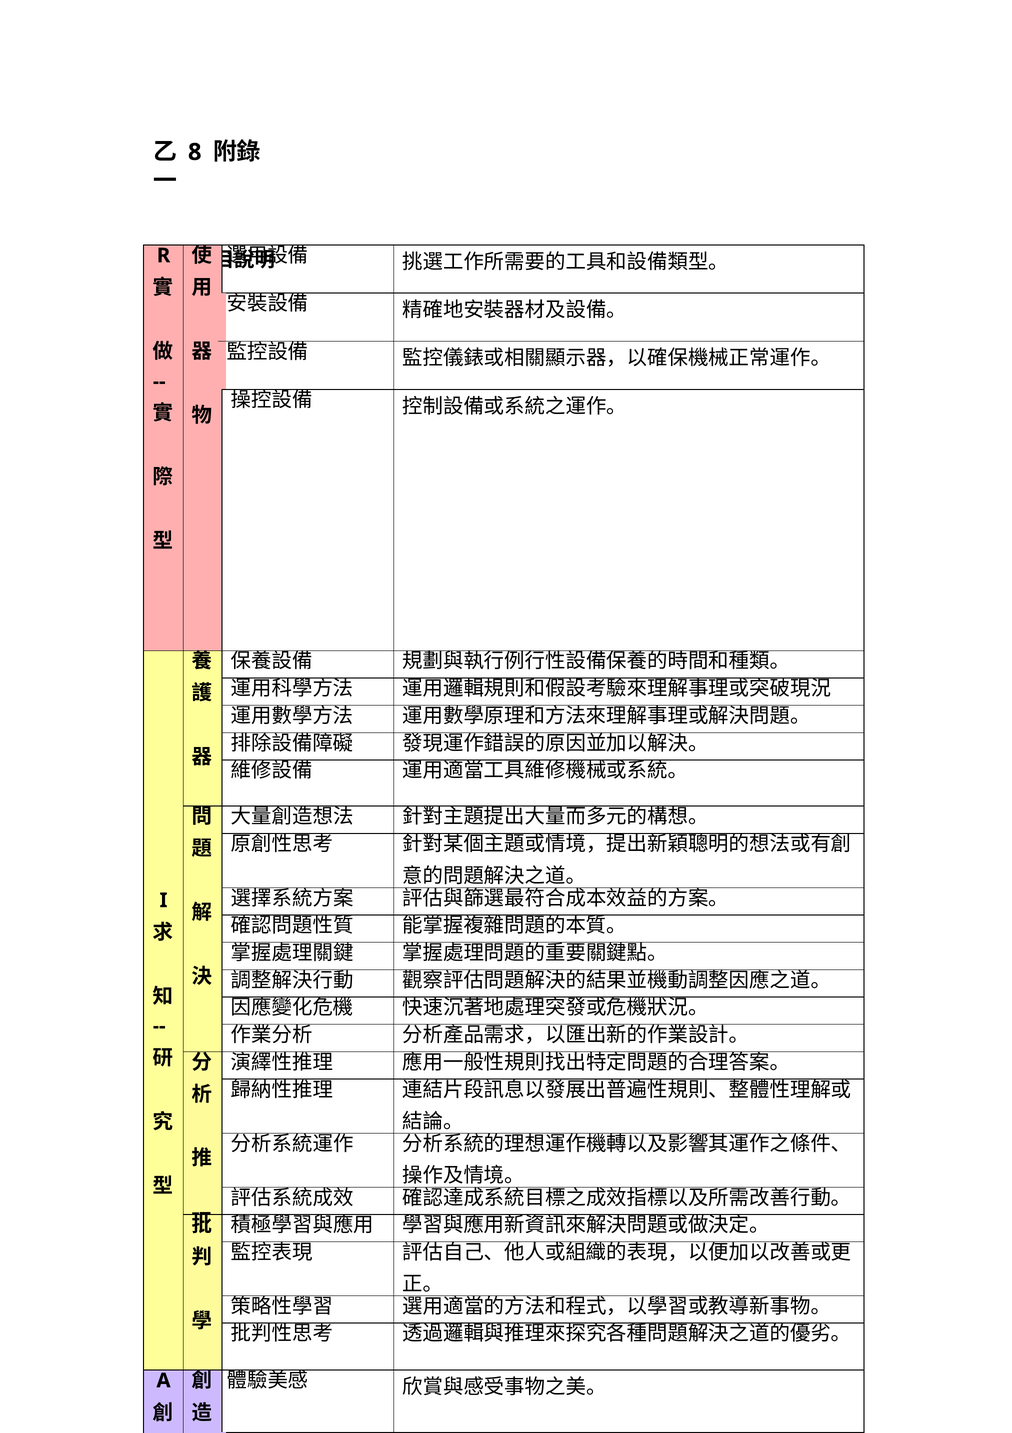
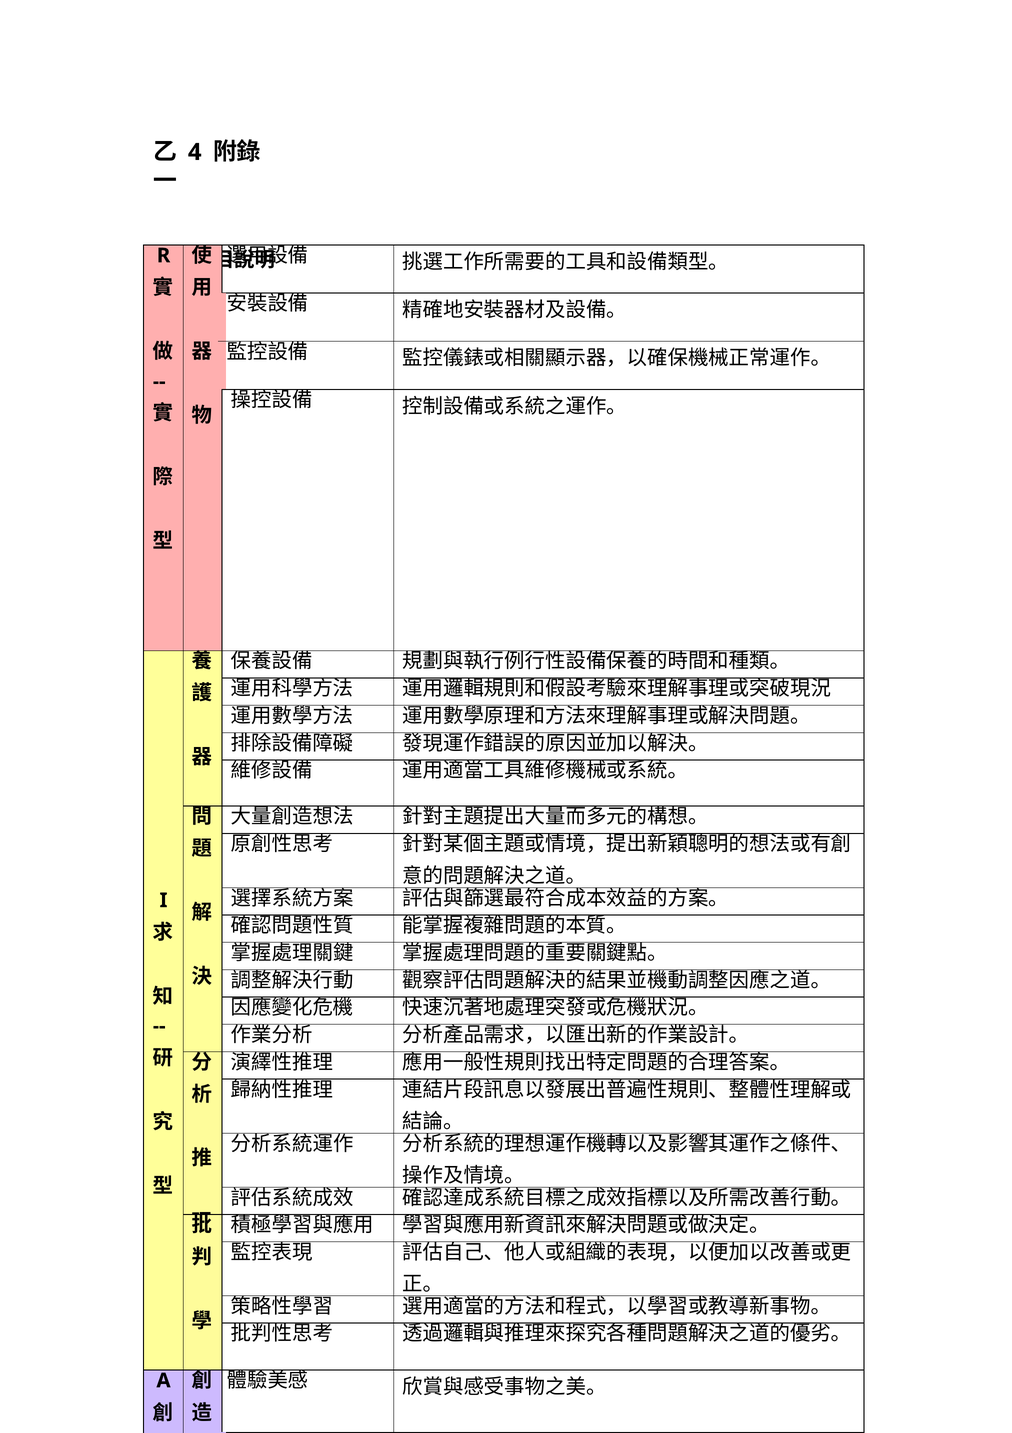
8: 8 -> 4 (195, 152)
